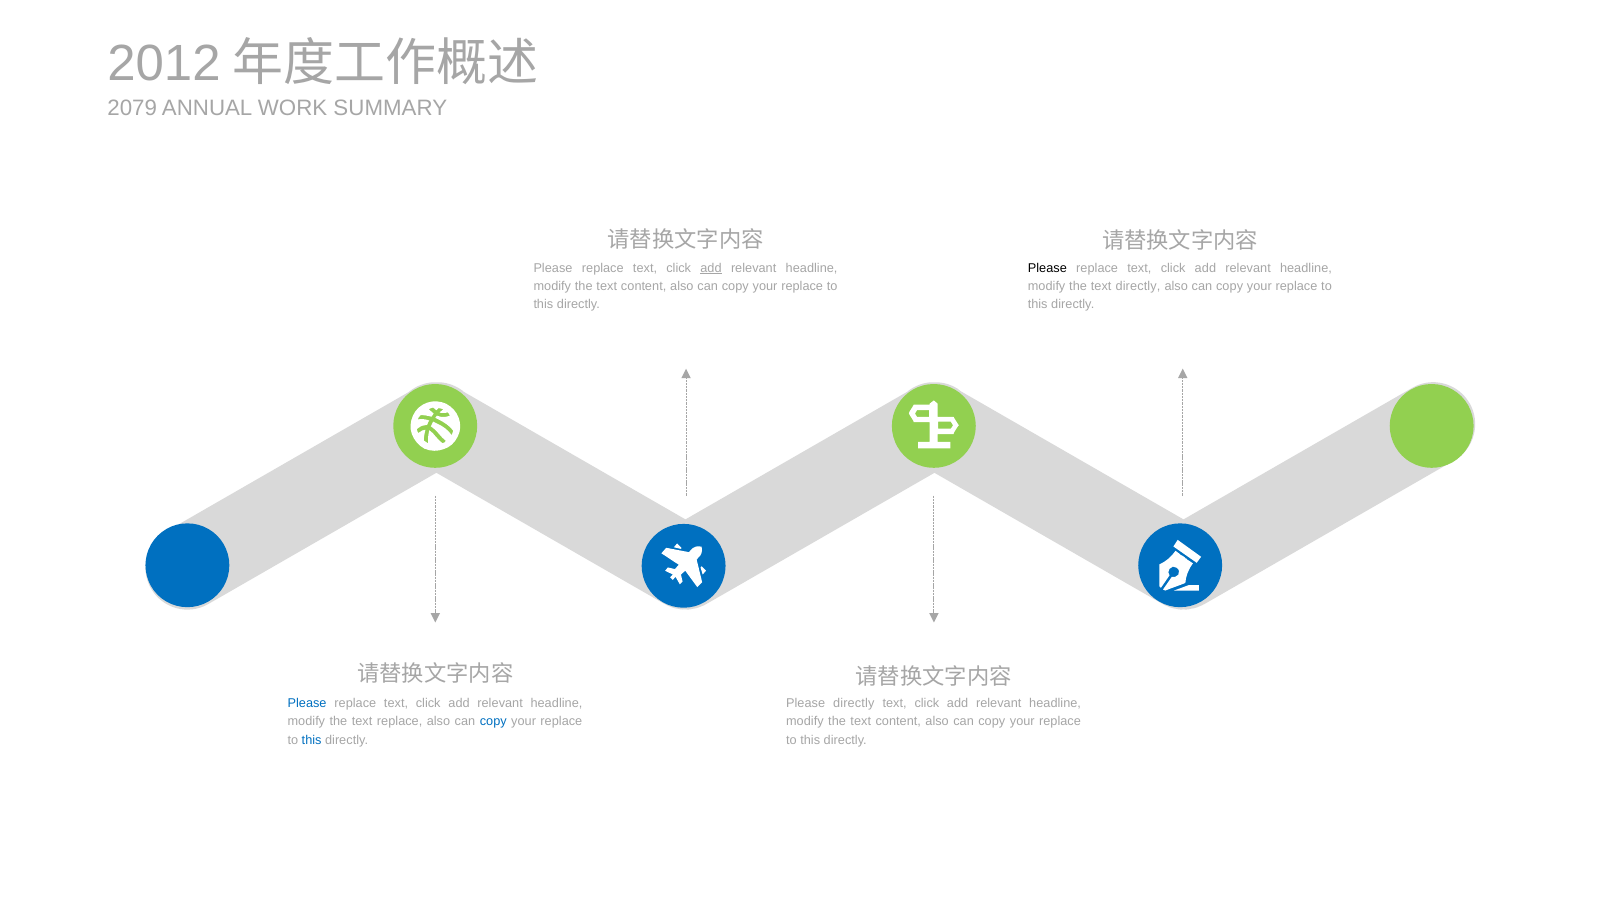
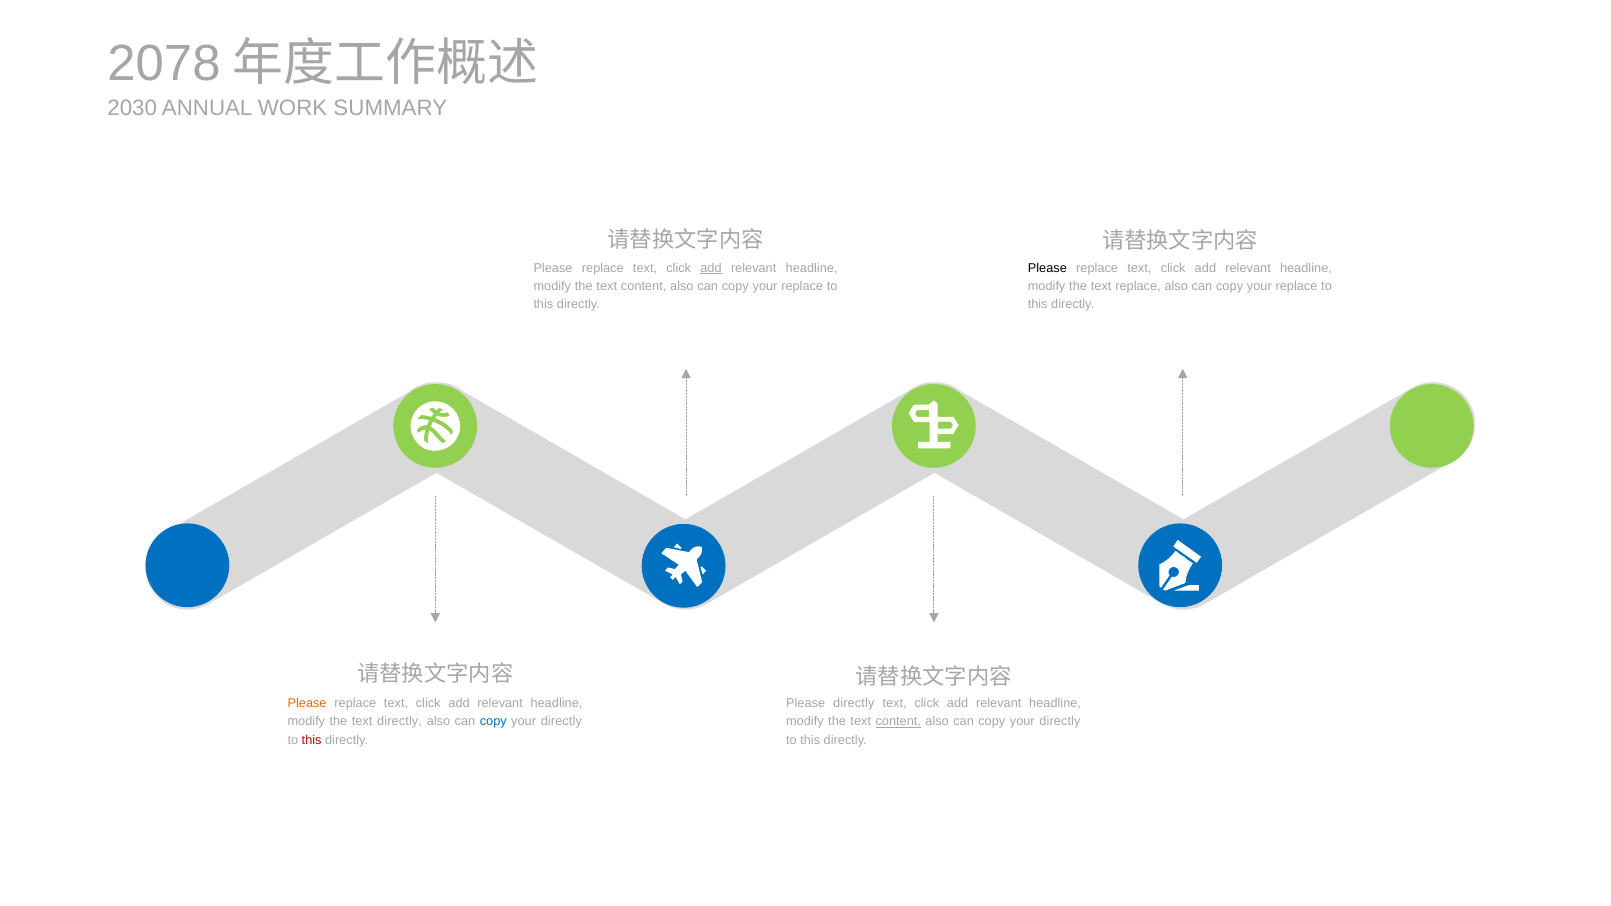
2012: 2012 -> 2078 (164, 64)
2079: 2079 -> 2030 (132, 108)
text directly: directly -> replace (1138, 286)
Please colour: blue -> orange (307, 704)
text replace: replace -> directly (400, 722)
replace: replace -> directly (561, 722)
content underline: none -> present (898, 722)
replace: replace -> directly (1060, 722)
this colour: blue -> red (312, 740)
